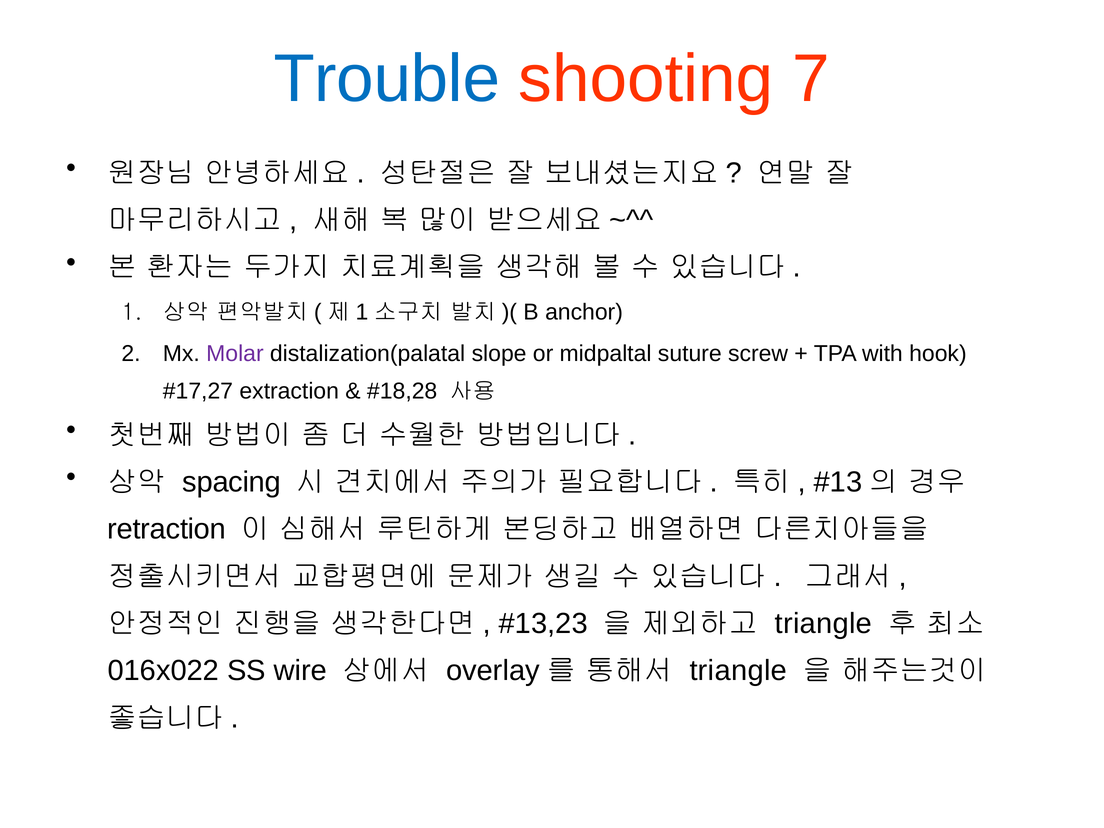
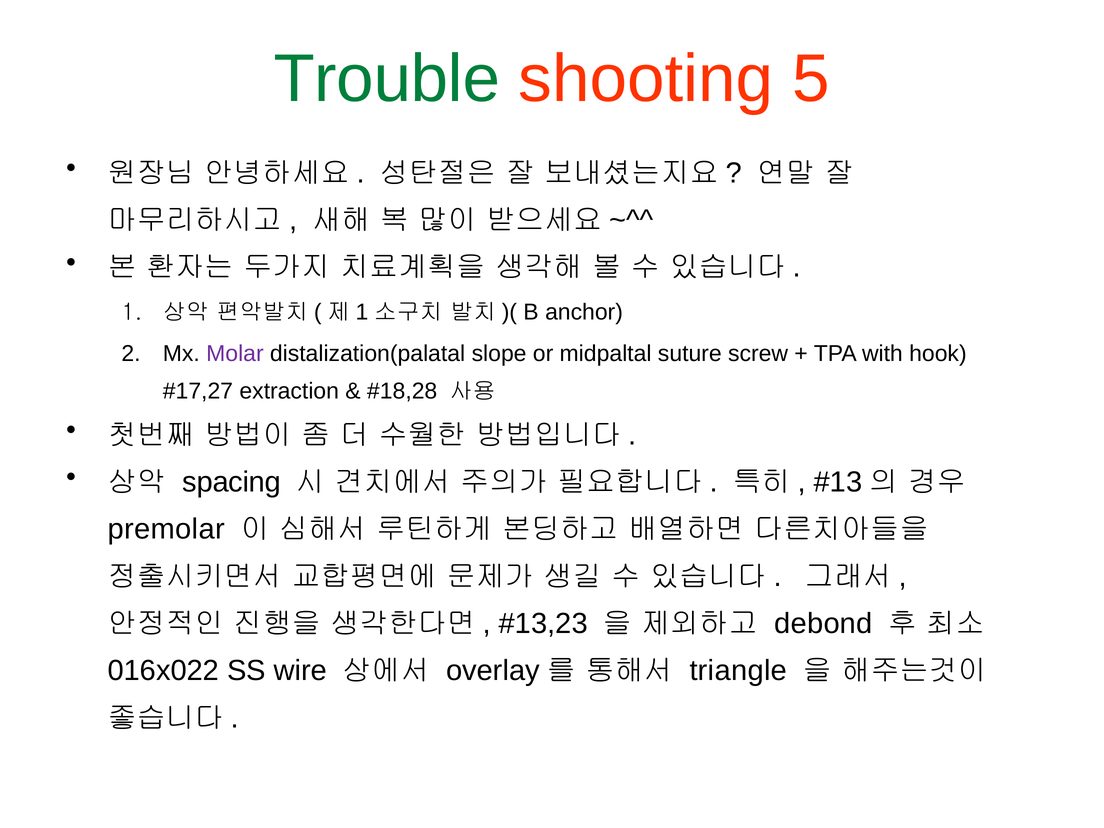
Trouble colour: blue -> green (387, 79)
7: 7 -> 5 (811, 79)
retraction: retraction -> premolar (166, 529)
triangle: triangle -> debond (823, 624)
